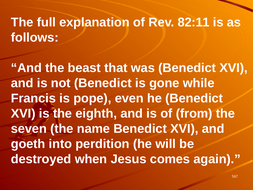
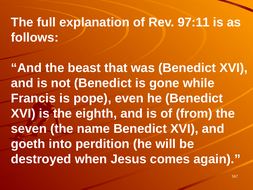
82:11: 82:11 -> 97:11 (194, 22)
